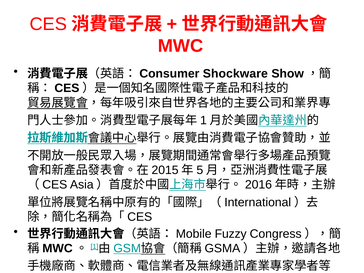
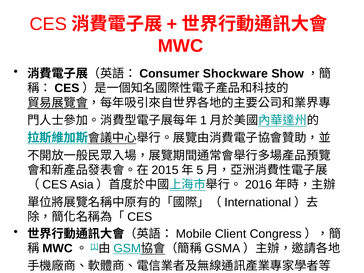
Fuzzy: Fuzzy -> Client (231, 234)
